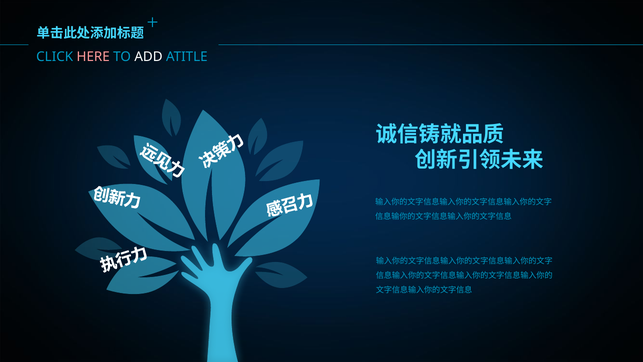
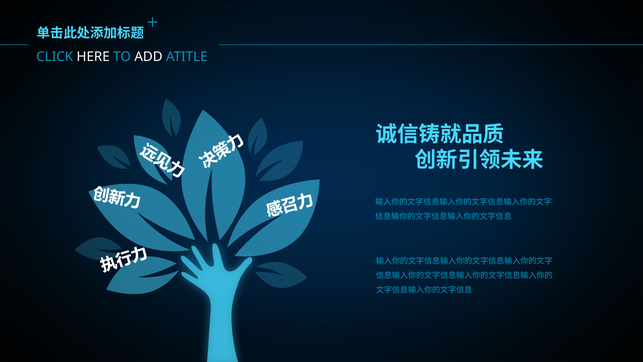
HERE colour: pink -> white (93, 57)
